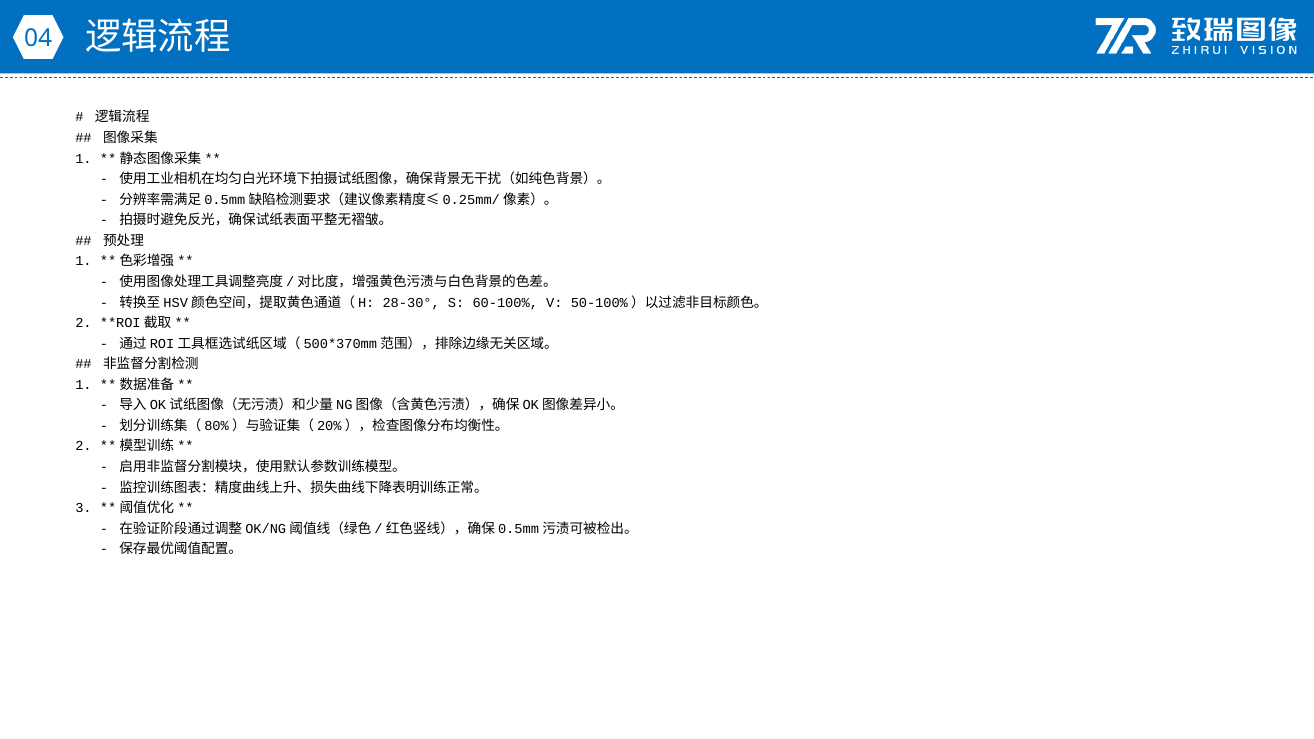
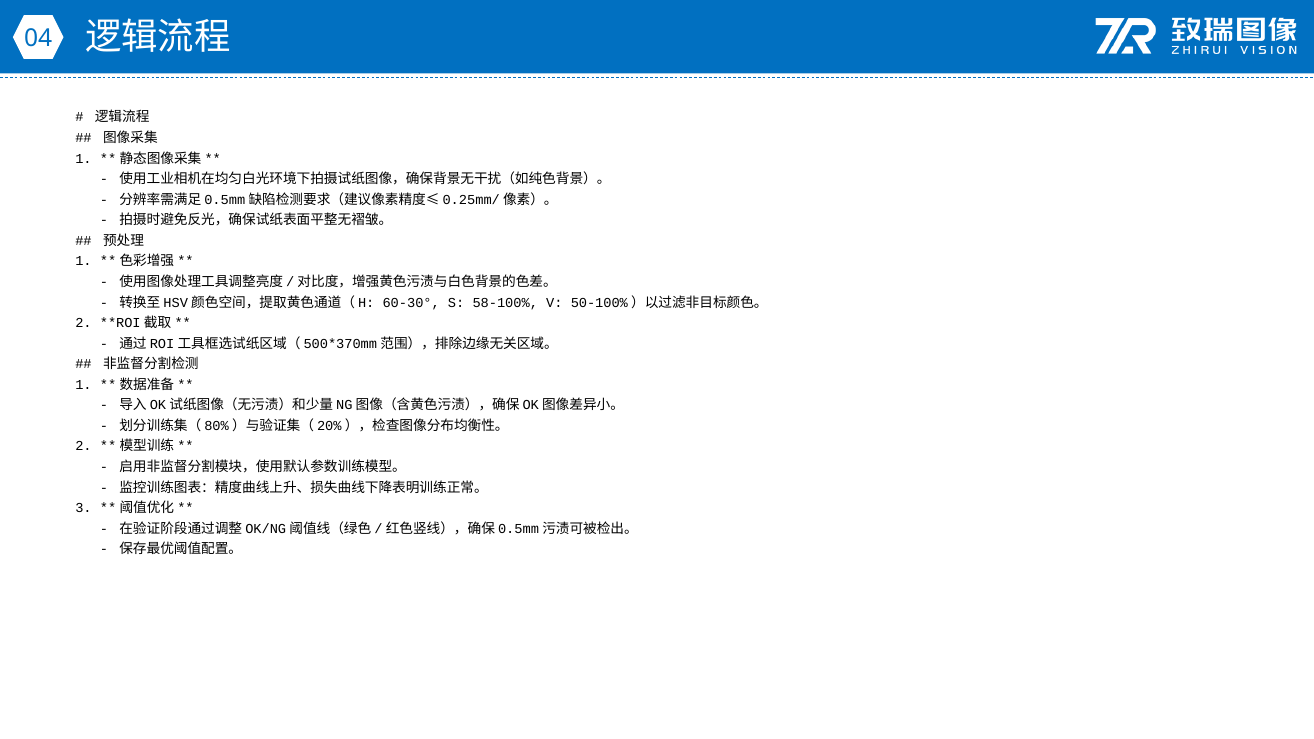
28-30°: 28-30° -> 60-30° (411, 303)
60-100%: 60-100% -> 58-100% (505, 303)
